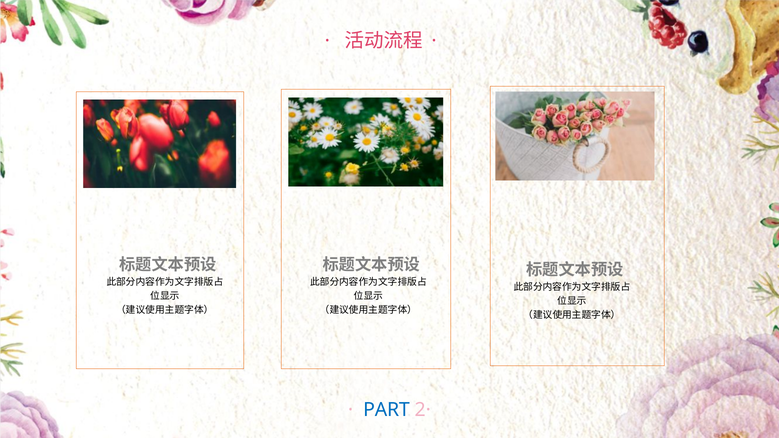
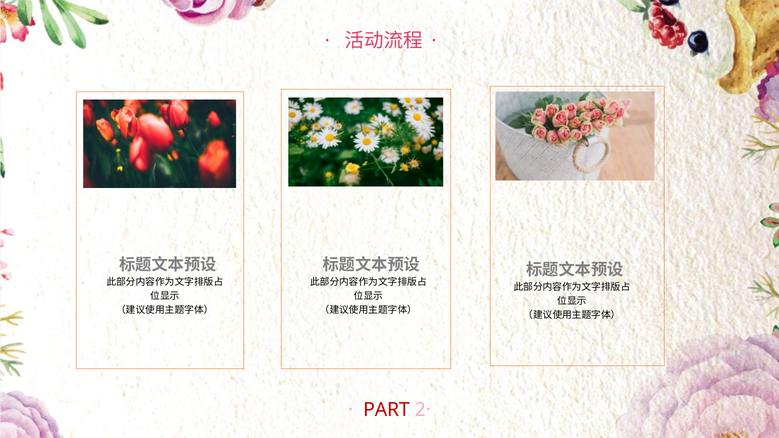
PART colour: blue -> red (386, 410)
